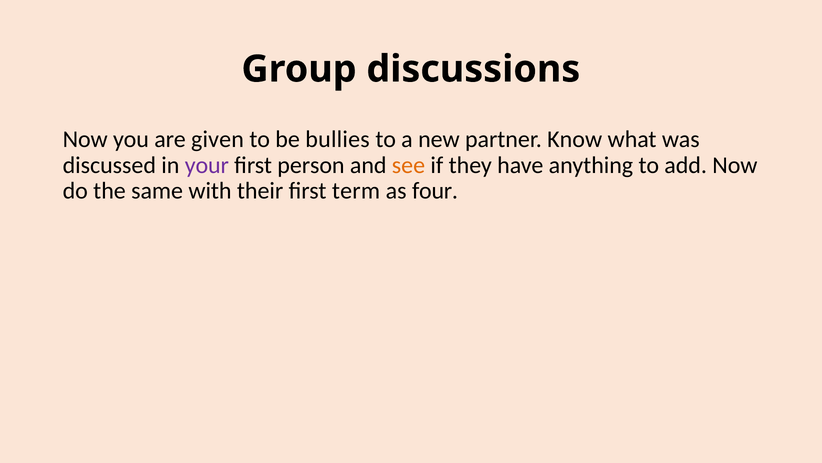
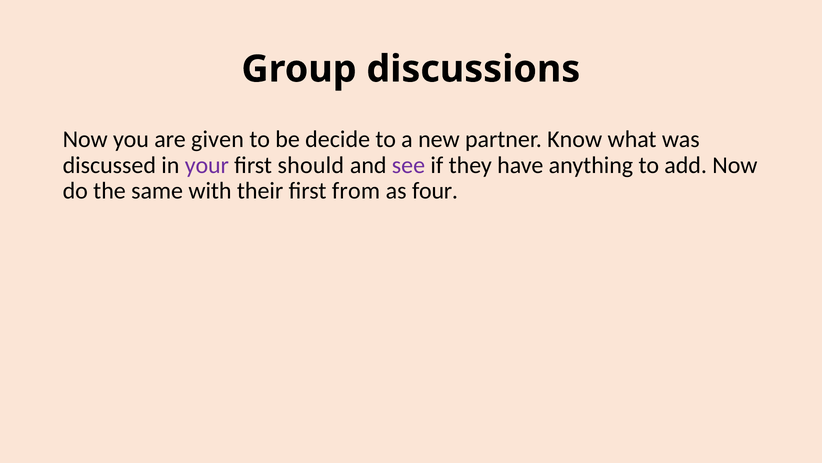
bullies: bullies -> decide (338, 139)
person: person -> should (311, 165)
see colour: orange -> purple (408, 165)
term: term -> from (356, 191)
